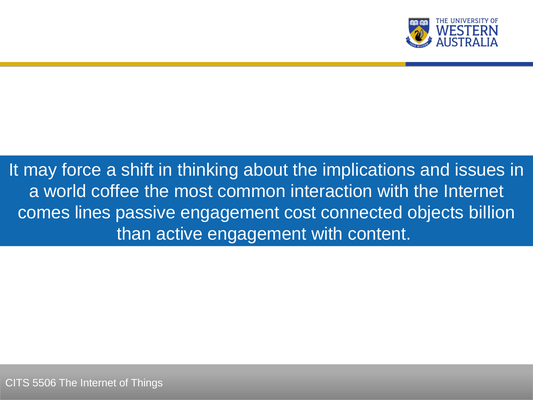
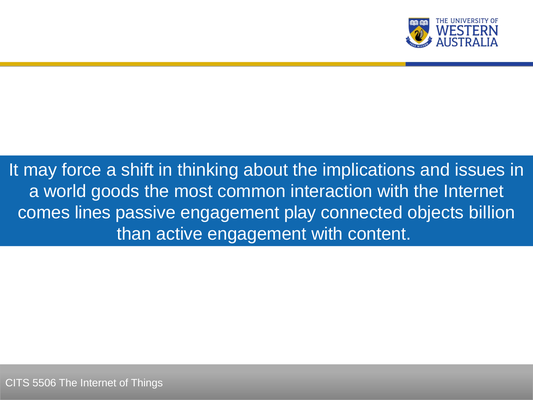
coffee: coffee -> goods (115, 191)
cost: cost -> play (300, 213)
